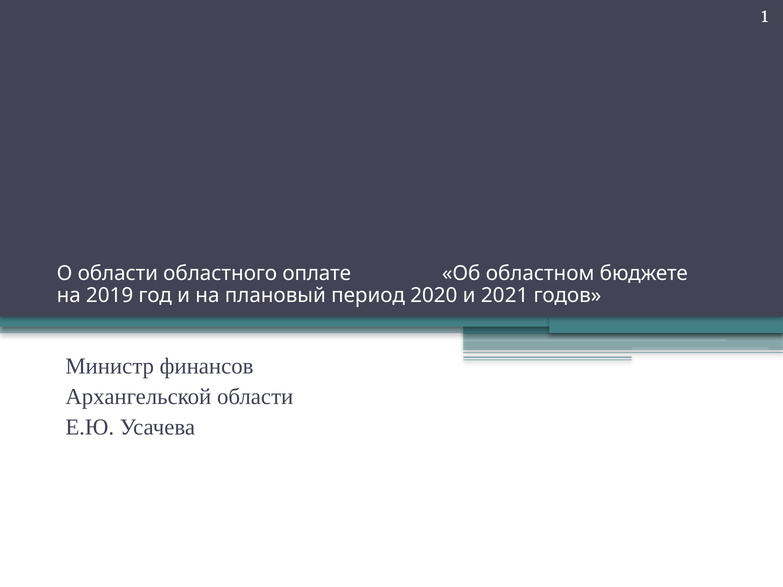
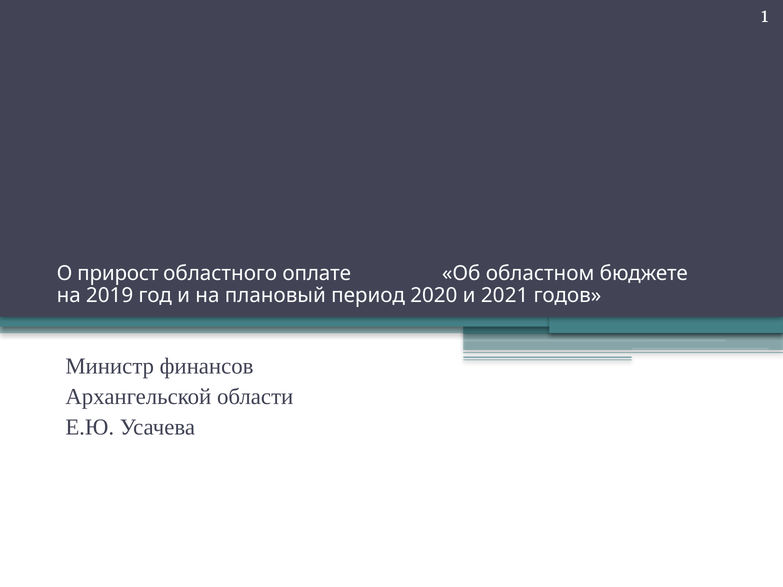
О области: области -> прирост (118, 273)
